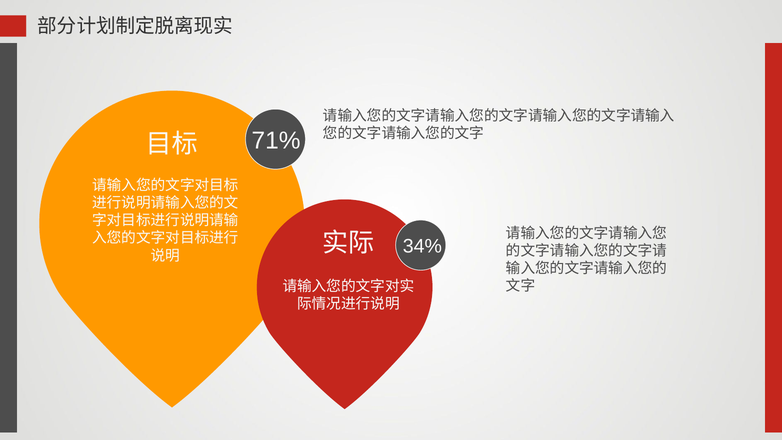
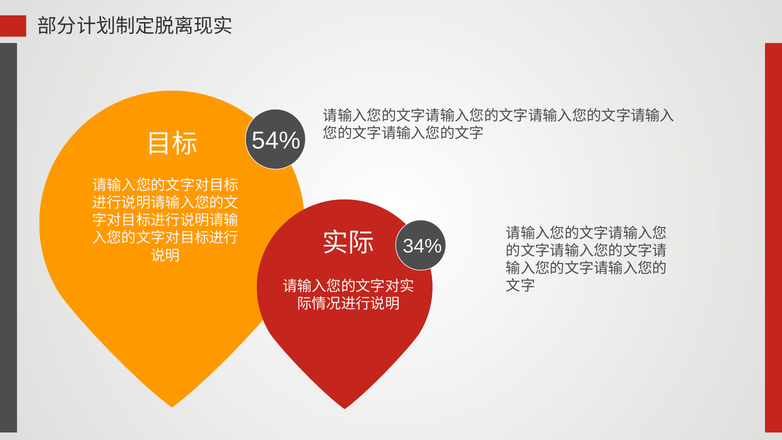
71%: 71% -> 54% (276, 141)
